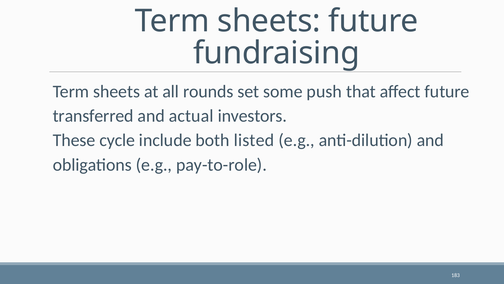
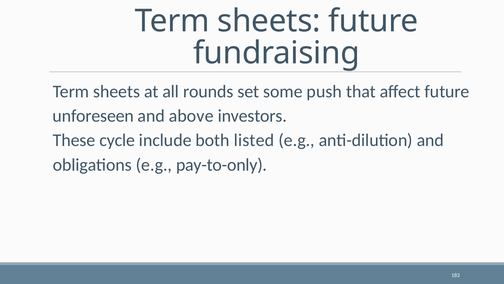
transferred: transferred -> unforeseen (93, 116)
actual: actual -> above (191, 116)
pay-to-role: pay-to-role -> pay-to-only (222, 165)
